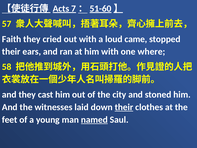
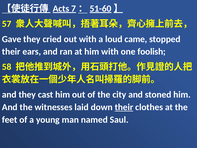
Faith: Faith -> Gave (12, 39)
where: where -> foolish (152, 52)
named underline: present -> none (94, 119)
